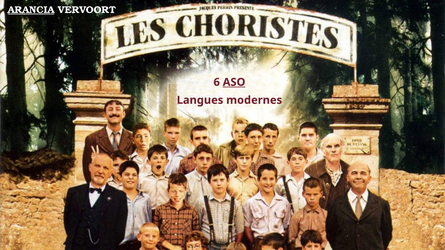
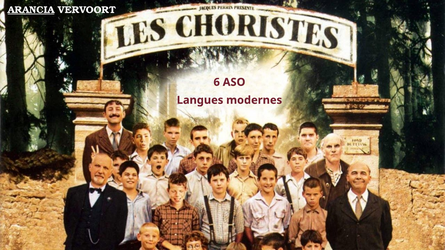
ASO underline: present -> none (234, 82)
